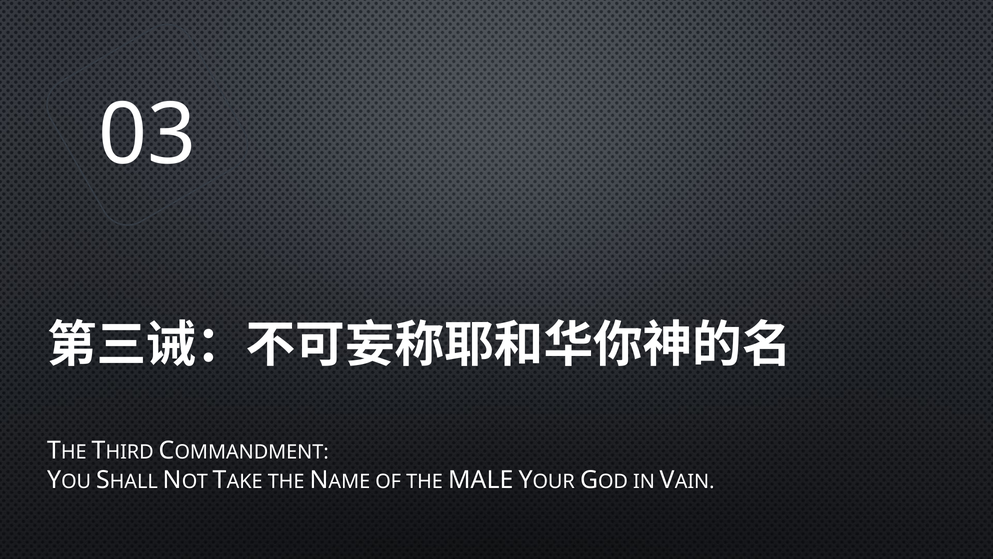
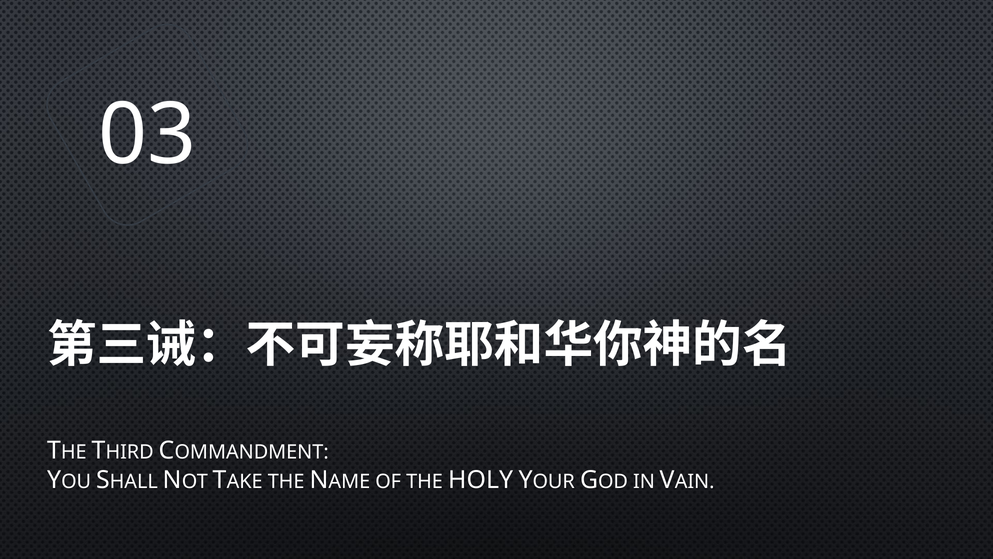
MALE: MALE -> HOLY (481, 480)
